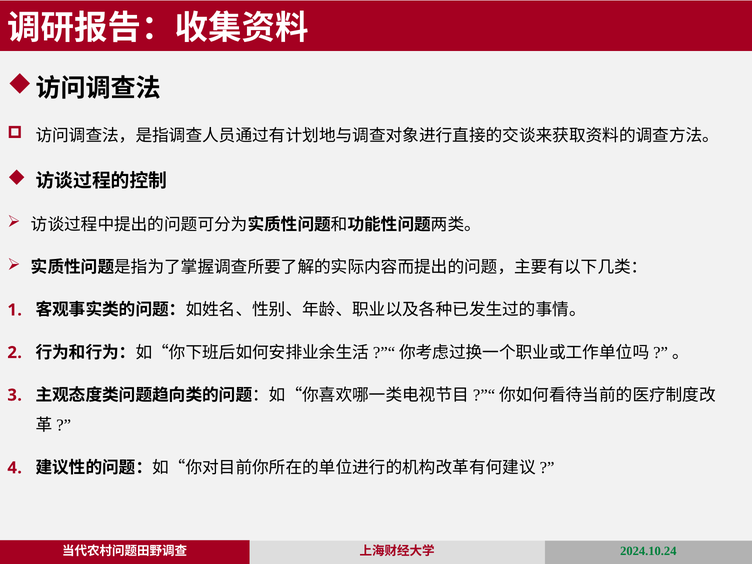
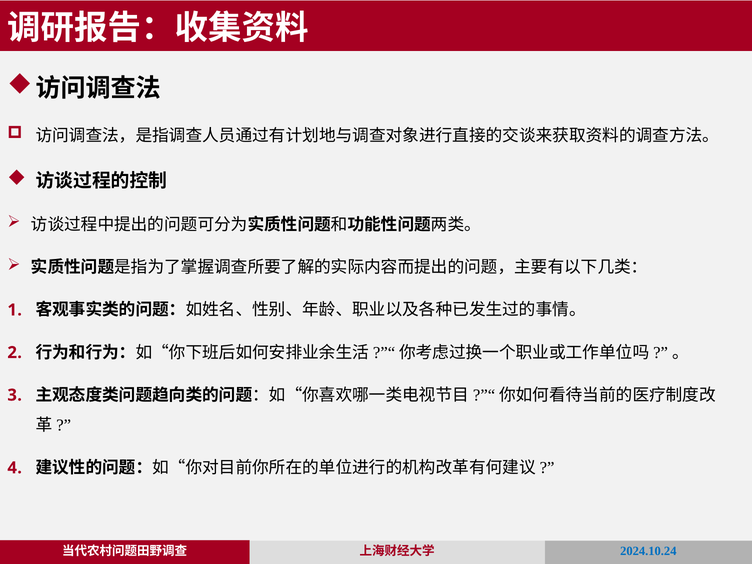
2024.10.24 colour: green -> blue (648, 551)
